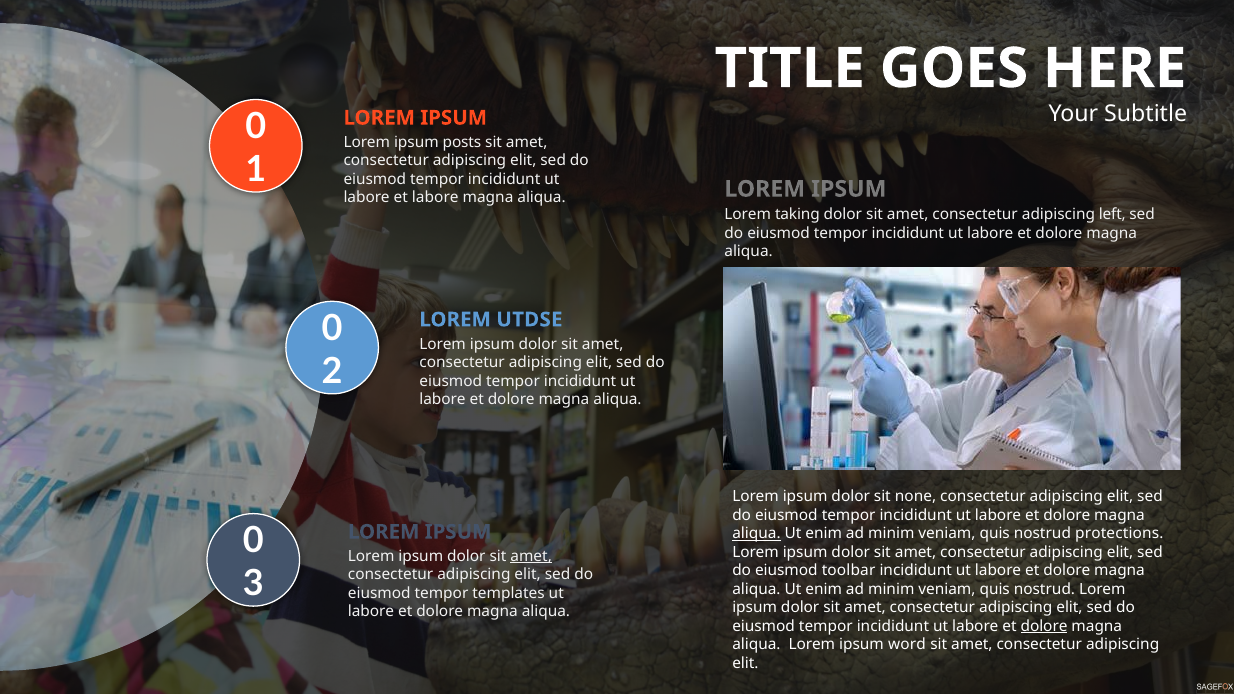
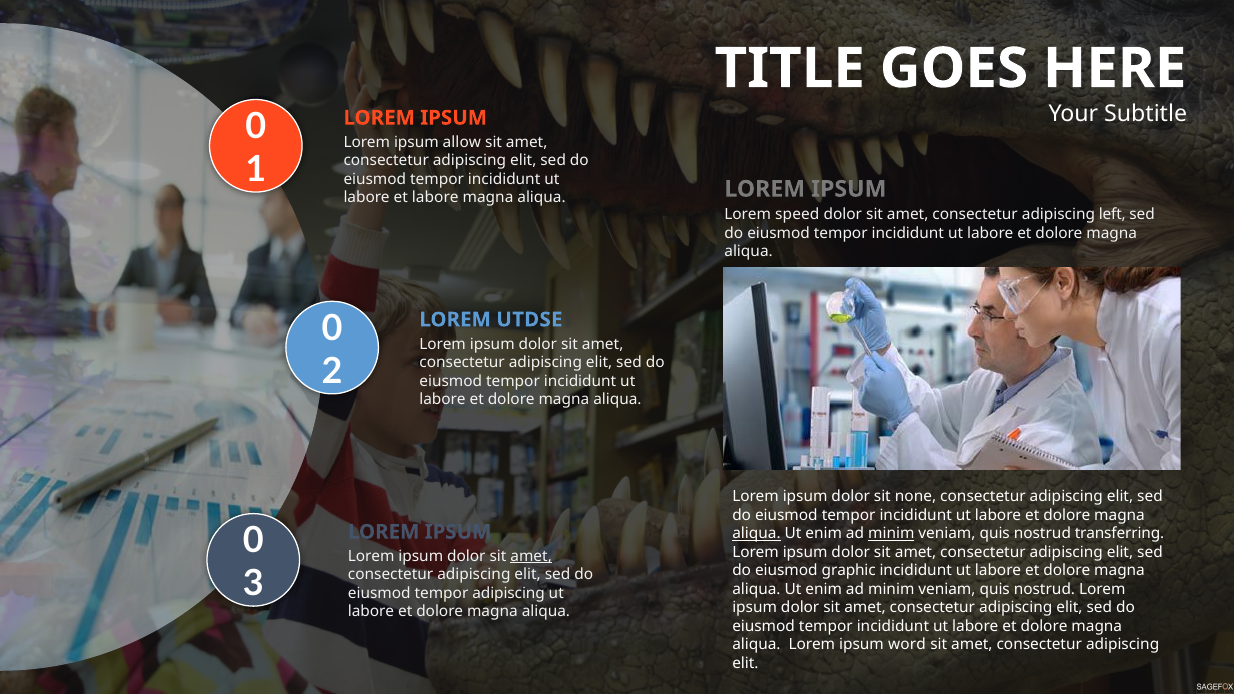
posts: posts -> allow (462, 142)
taking: taking -> speed (797, 215)
minim underline: none -> present (891, 534)
protections: protections -> transferring (1120, 534)
toolbar: toolbar -> graphic (849, 571)
tempor templates: templates -> adipiscing (509, 593)
dolore underline: present -> none (1044, 626)
